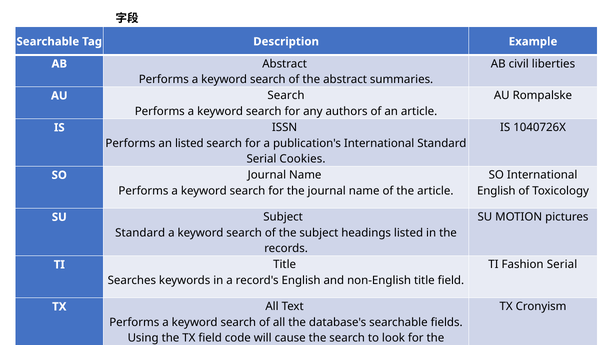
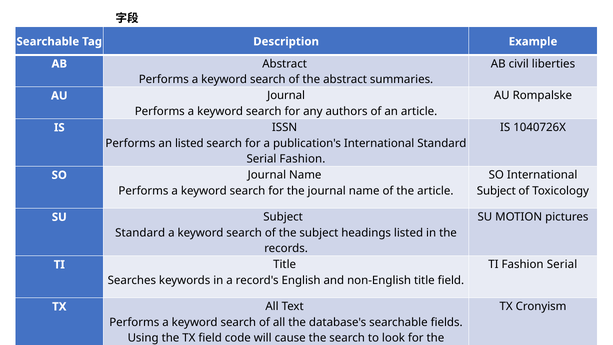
AU Search: Search -> Journal (286, 96)
Serial Cookies: Cookies -> Fashion (302, 159)
English: English -> Subject (496, 191)
